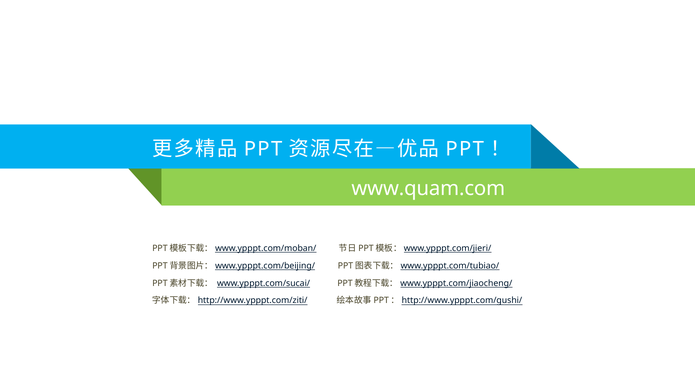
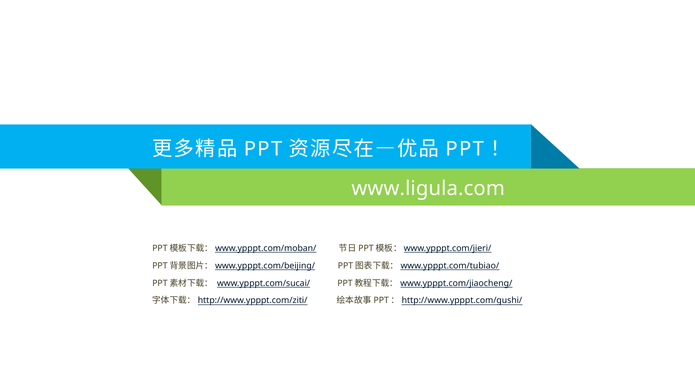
www.quam.com: www.quam.com -> www.ligula.com (428, 188)
